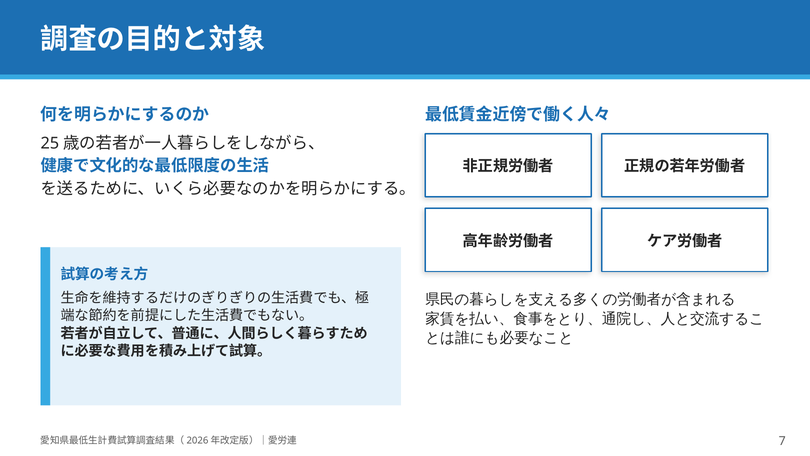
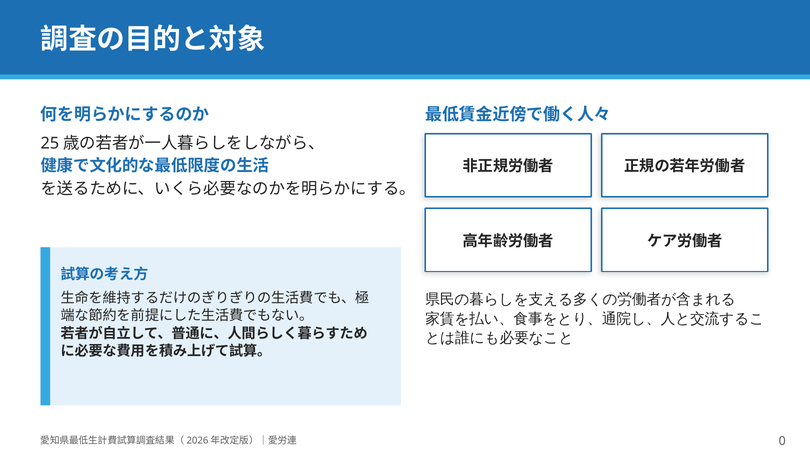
7: 7 -> 0 (782, 441)
